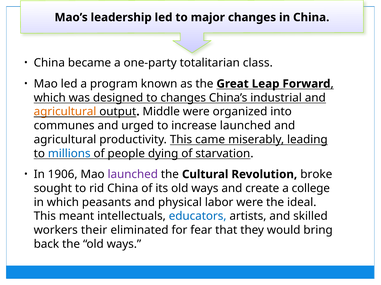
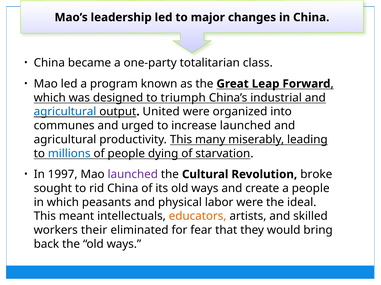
to changes: changes -> triumph (183, 98)
agricultural colour: orange -> blue (65, 112)
Middle: Middle -> United (161, 112)
came: came -> many (210, 140)
1906: 1906 -> 1997 (63, 175)
a college: college -> people (311, 189)
educators colour: blue -> orange (198, 217)
